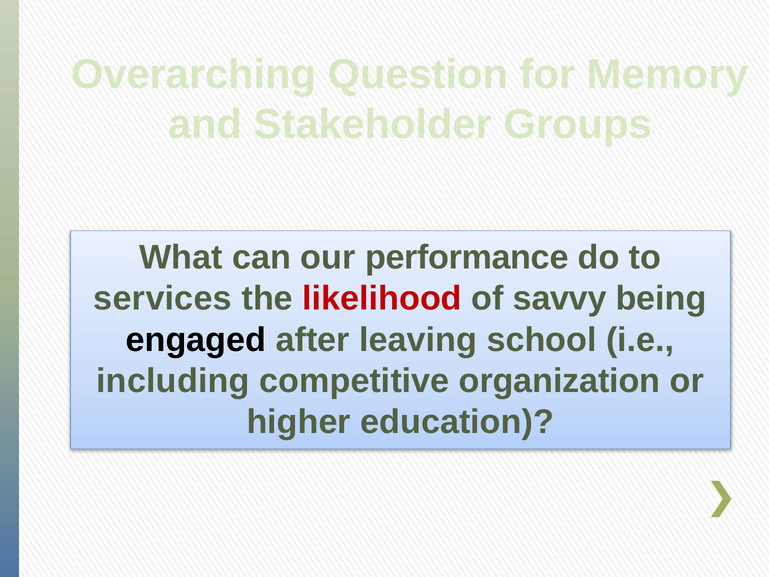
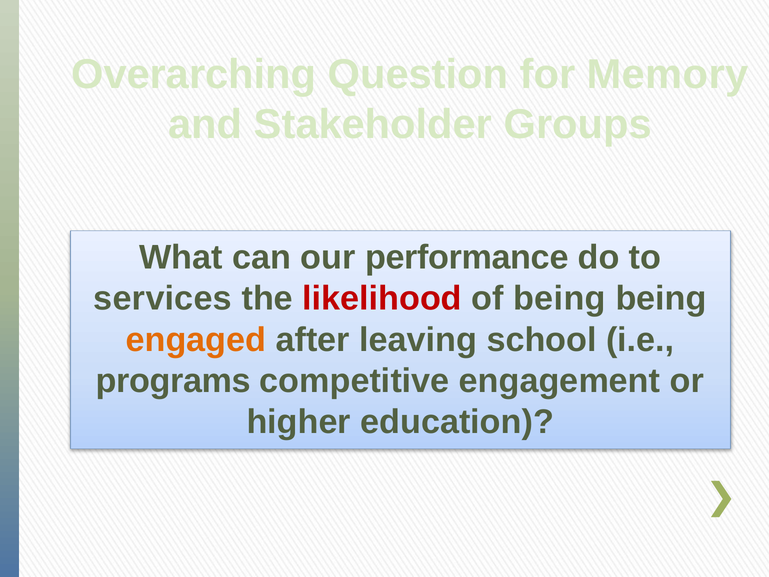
of savvy: savvy -> being (559, 299)
engaged colour: black -> orange (196, 340)
including: including -> programs (173, 381)
organization: organization -> engagement (560, 381)
